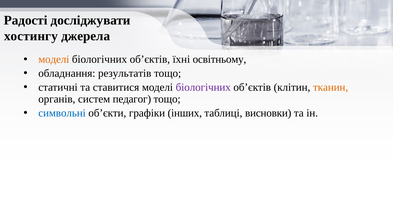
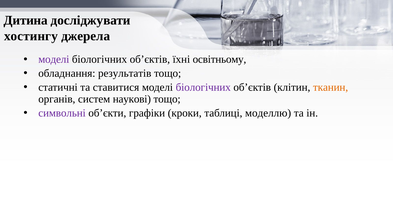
Радості: Радості -> Дитина (26, 20)
моделі colour: orange -> purple (54, 59)
педагог: педагог -> наукові (132, 99)
символьні colour: blue -> purple (62, 113)
інших: інших -> кроки (185, 113)
висновки: висновки -> моделлю (268, 113)
